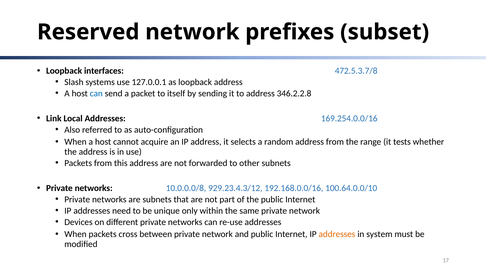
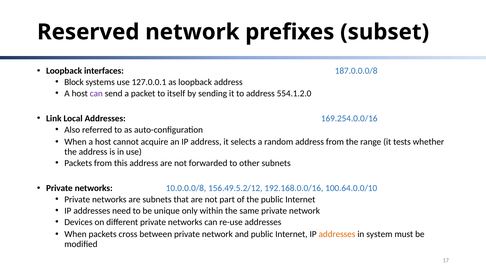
472.5.3.7/8: 472.5.3.7/8 -> 187.0.0.0/8 (356, 71)
Slash: Slash -> Block (74, 82)
can colour: blue -> purple (96, 94)
346.2.2.8: 346.2.2.8 -> 554.1.2.0 (294, 94)
929.23.4.3/12: 929.23.4.3/12 -> 156.49.5.2/12 (235, 189)
